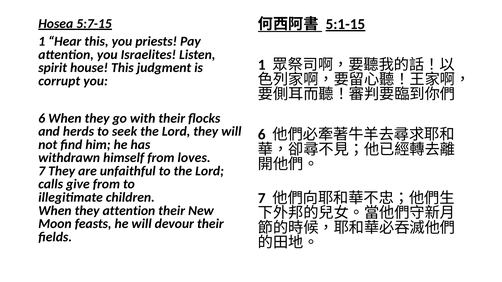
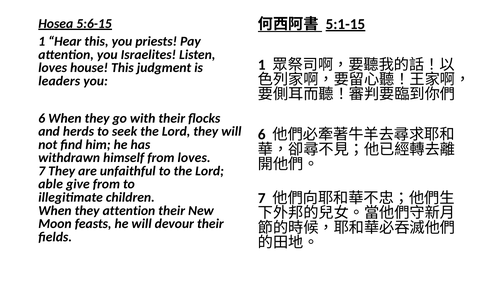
5:7-15: 5:7-15 -> 5:6-15 (94, 24)
spirit: spirit -> loves (53, 68)
corrupt: corrupt -> leaders (59, 81)
calls: calls -> able (51, 184)
